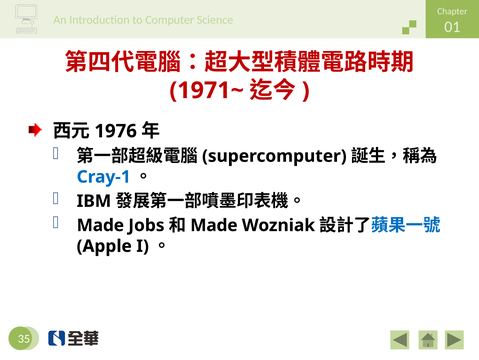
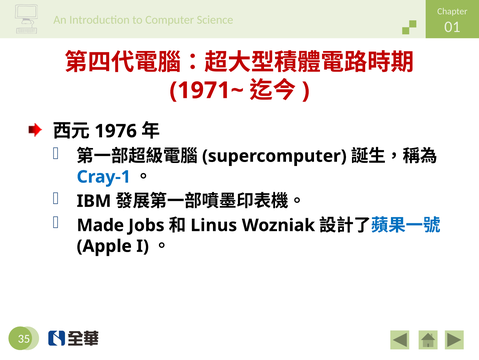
Made: Made -> Linus (214, 225)
